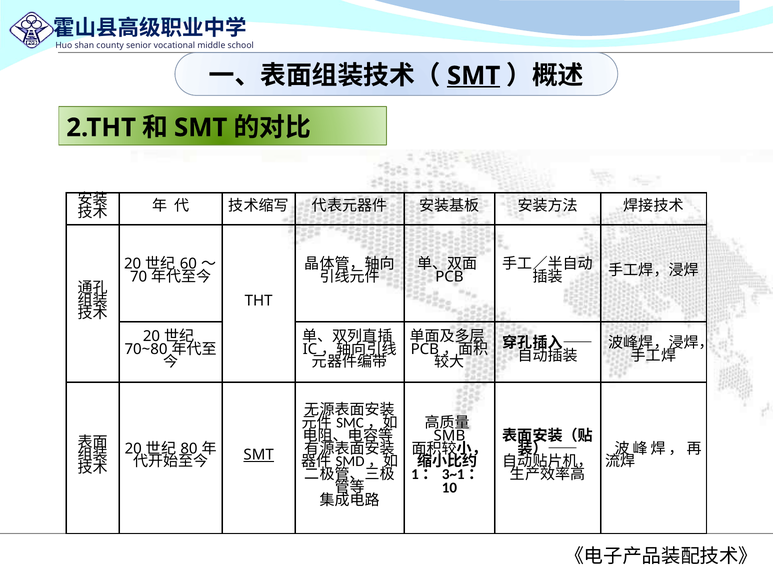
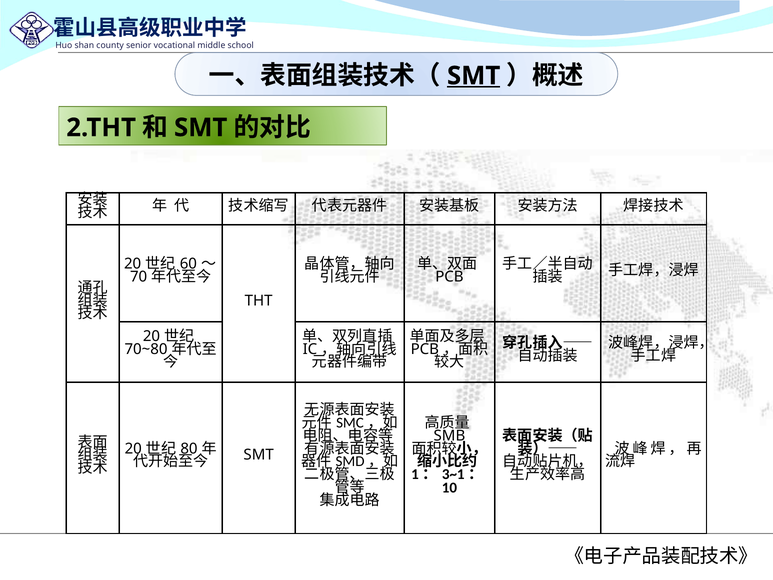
SMT underline: present -> none (259, 455)
